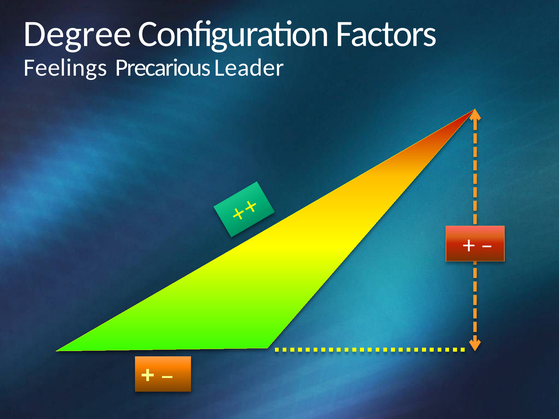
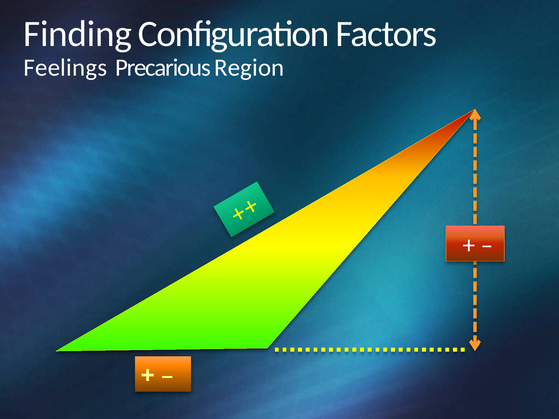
Degree: Degree -> Finding (78, 34)
Leader: Leader -> Region (249, 68)
